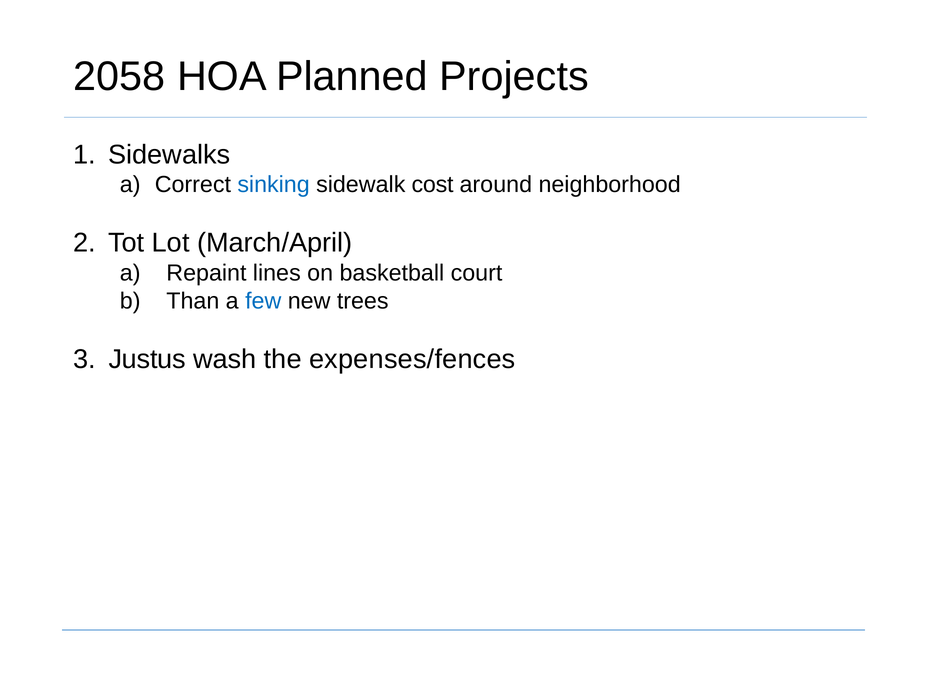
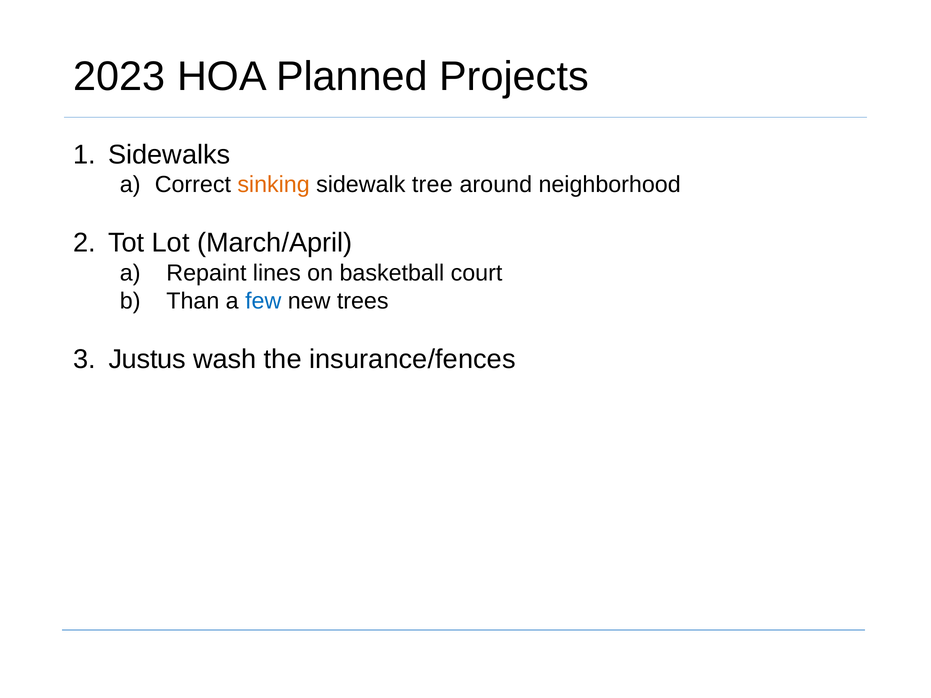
2058: 2058 -> 2023 (119, 77)
sinking colour: blue -> orange (274, 185)
cost: cost -> tree (432, 185)
expenses/fences: expenses/fences -> insurance/fences (412, 359)
